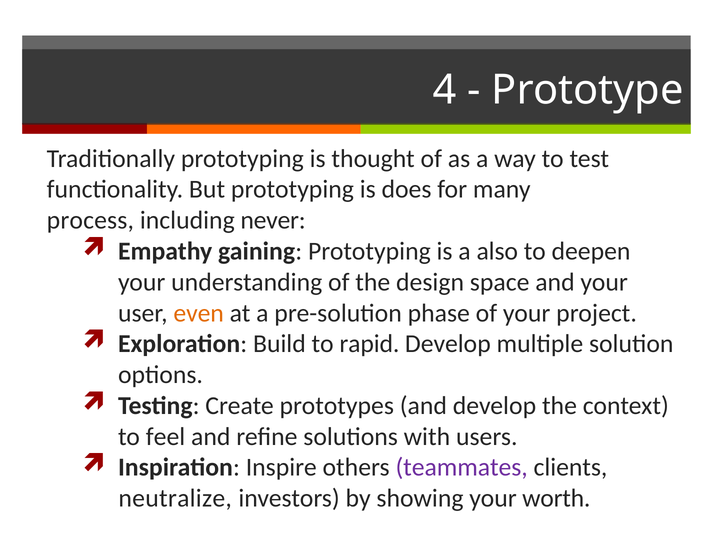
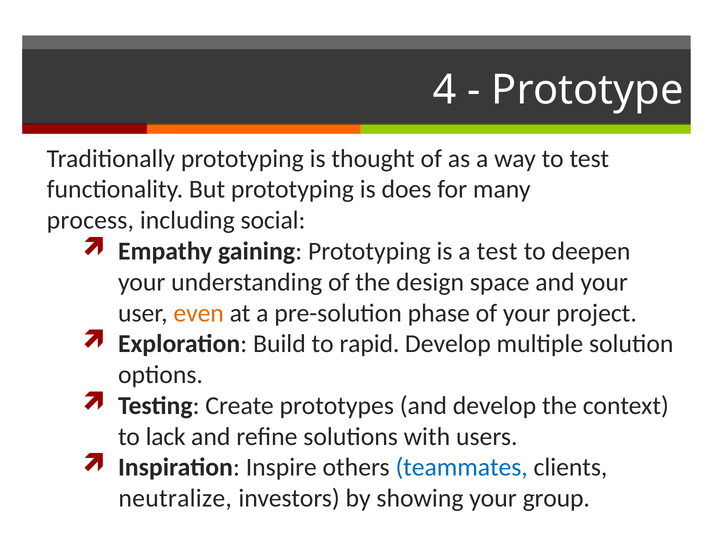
never: never -> social (273, 220)
a also: also -> test (497, 251)
feel: feel -> lack (166, 436)
teammates colour: purple -> blue (462, 467)
worth: worth -> group (556, 498)
